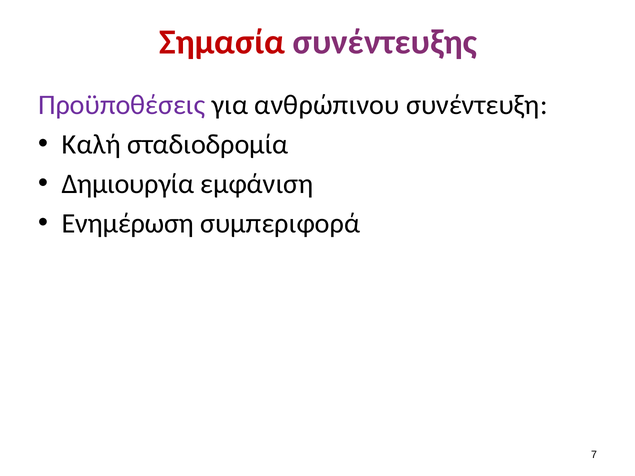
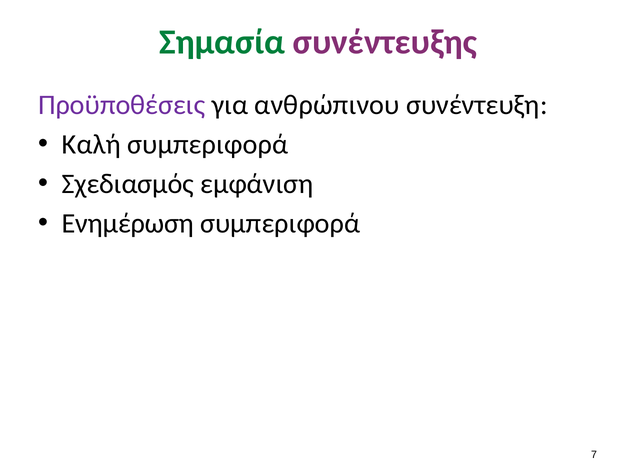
Σημασία colour: red -> green (222, 42)
Καλή σταδιοδρομία: σταδιοδρομία -> συμπεριφορά (208, 145)
Δημιουργία: Δημιουργία -> Σχεδιασμός (128, 184)
